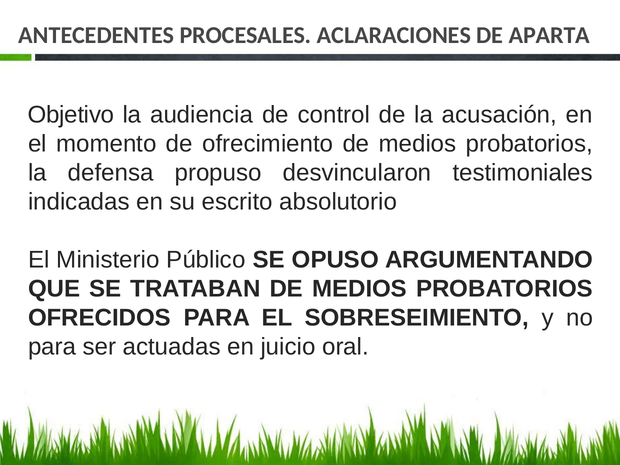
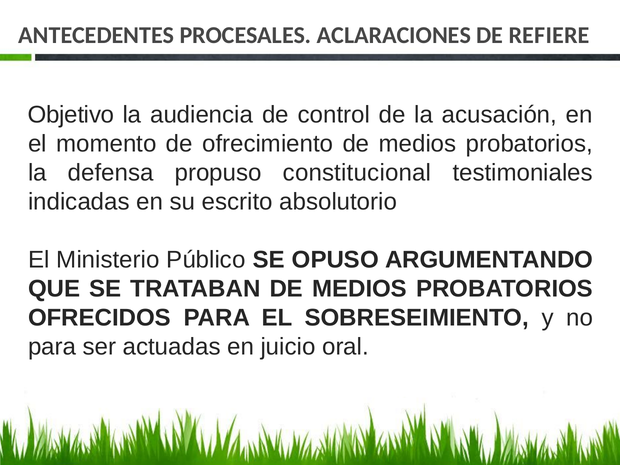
APARTA: APARTA -> REFIERE (549, 35)
desvincularon: desvincularon -> constitucional (357, 173)
